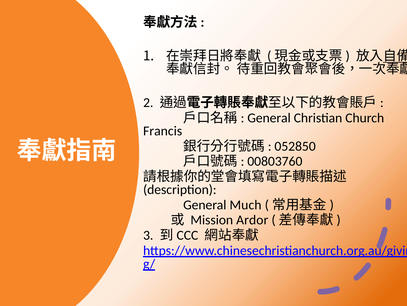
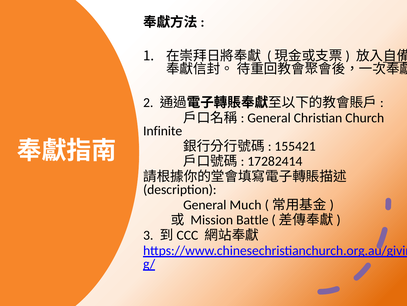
Francis: Francis -> Infinite (163, 131)
052850: 052850 -> 155421 (295, 146)
00803760: 00803760 -> 17282414 (275, 161)
Ardor: Ardor -> Battle (252, 220)
